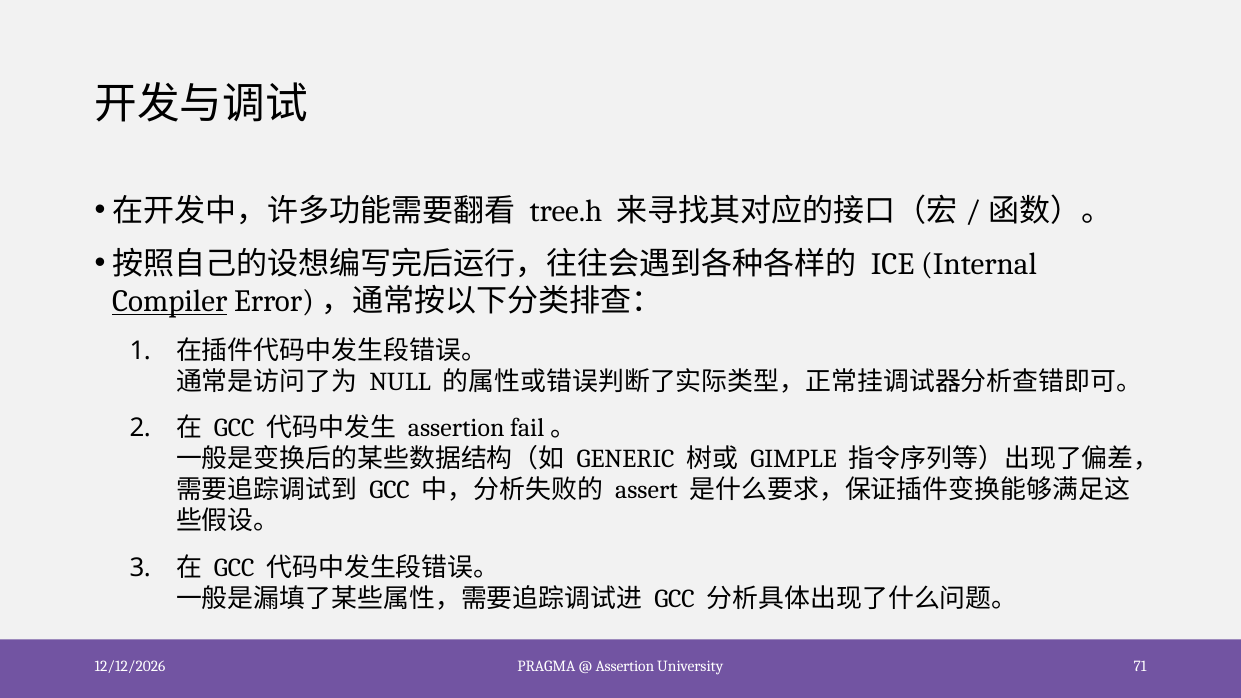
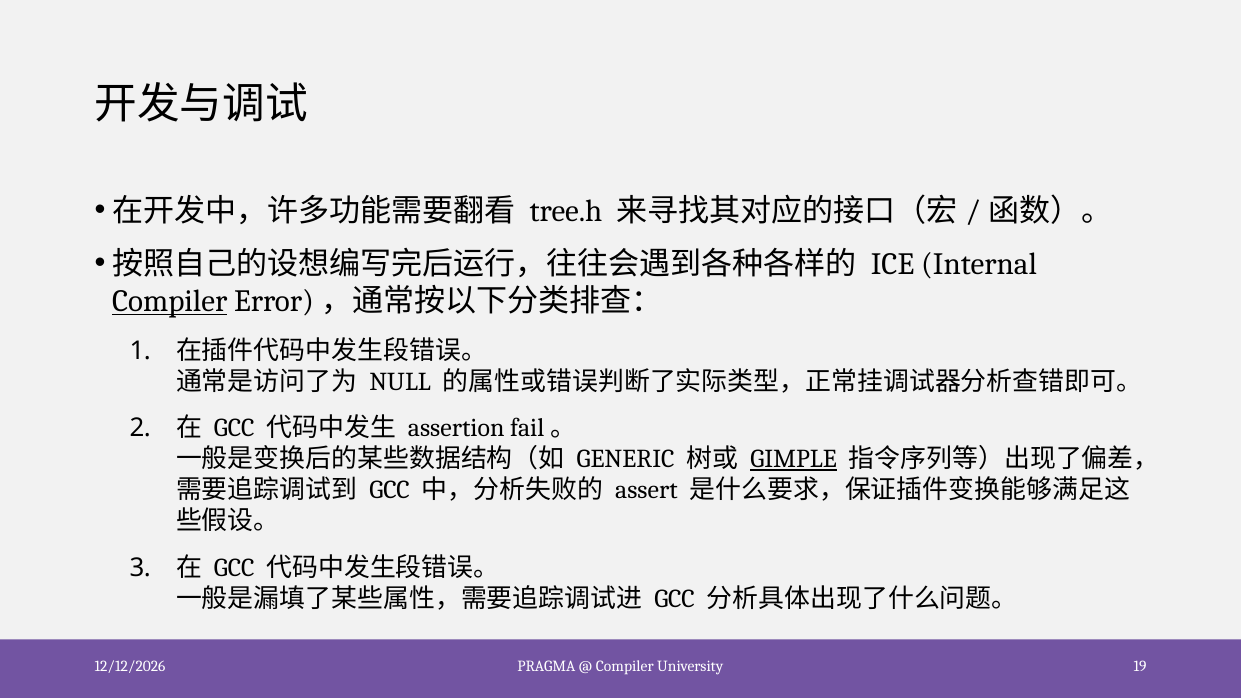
GIMPLE underline: none -> present (794, 459)
Assertion: Assertion -> Compiler (625, 667)
71: 71 -> 19 (1140, 667)
